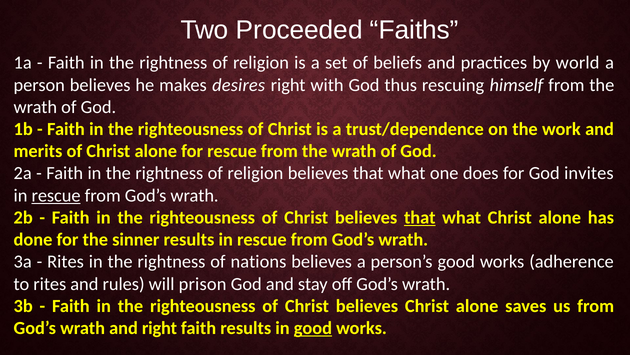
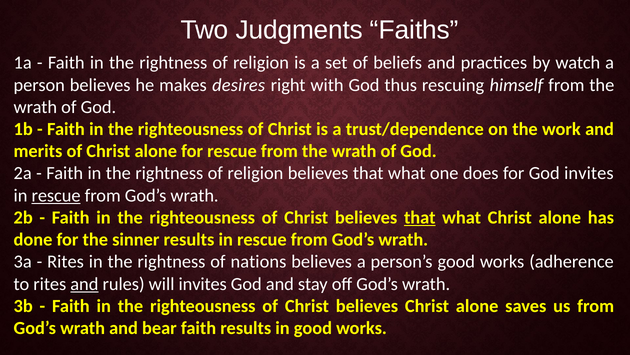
Proceeded: Proceeded -> Judgments (299, 30)
world: world -> watch (578, 63)
and underline: none -> present (84, 283)
will prison: prison -> invites (203, 283)
and right: right -> bear (159, 328)
good underline: present -> none (313, 328)
